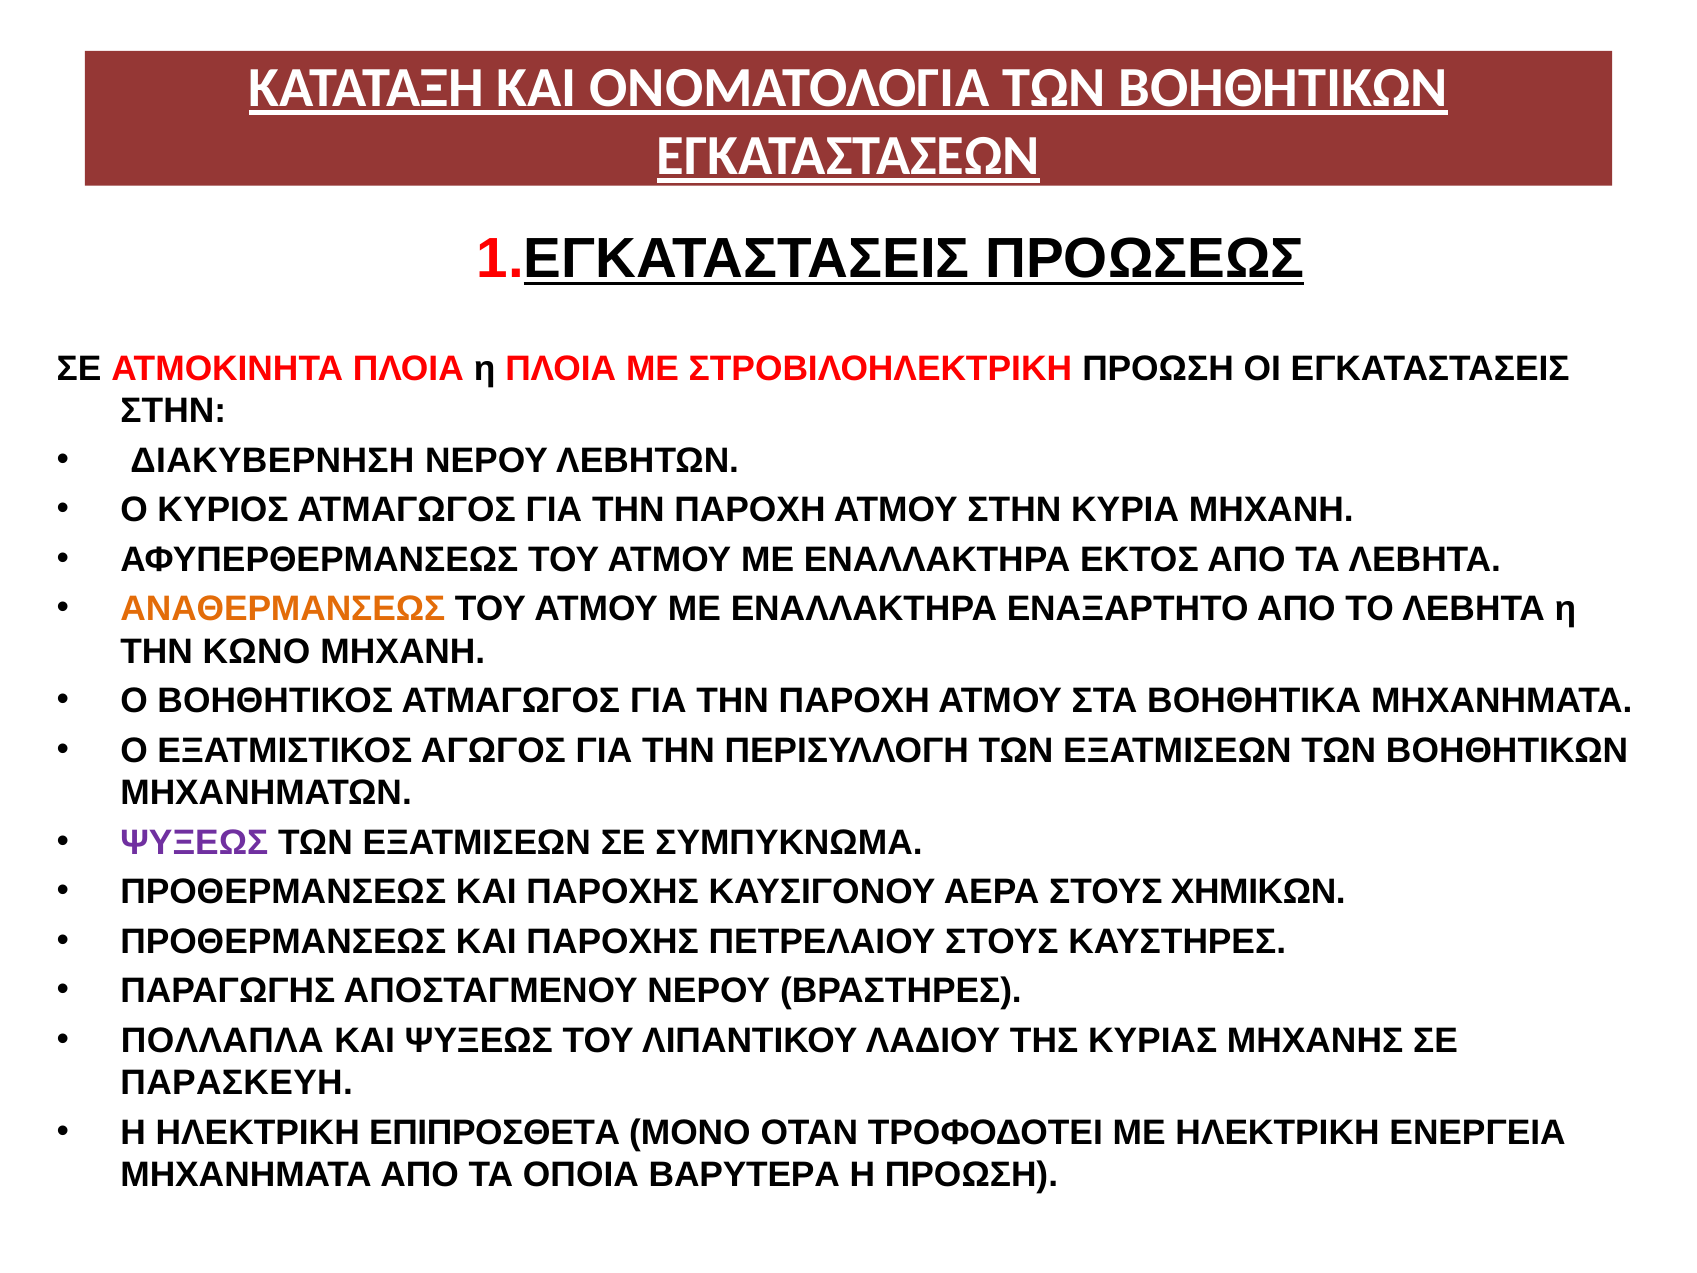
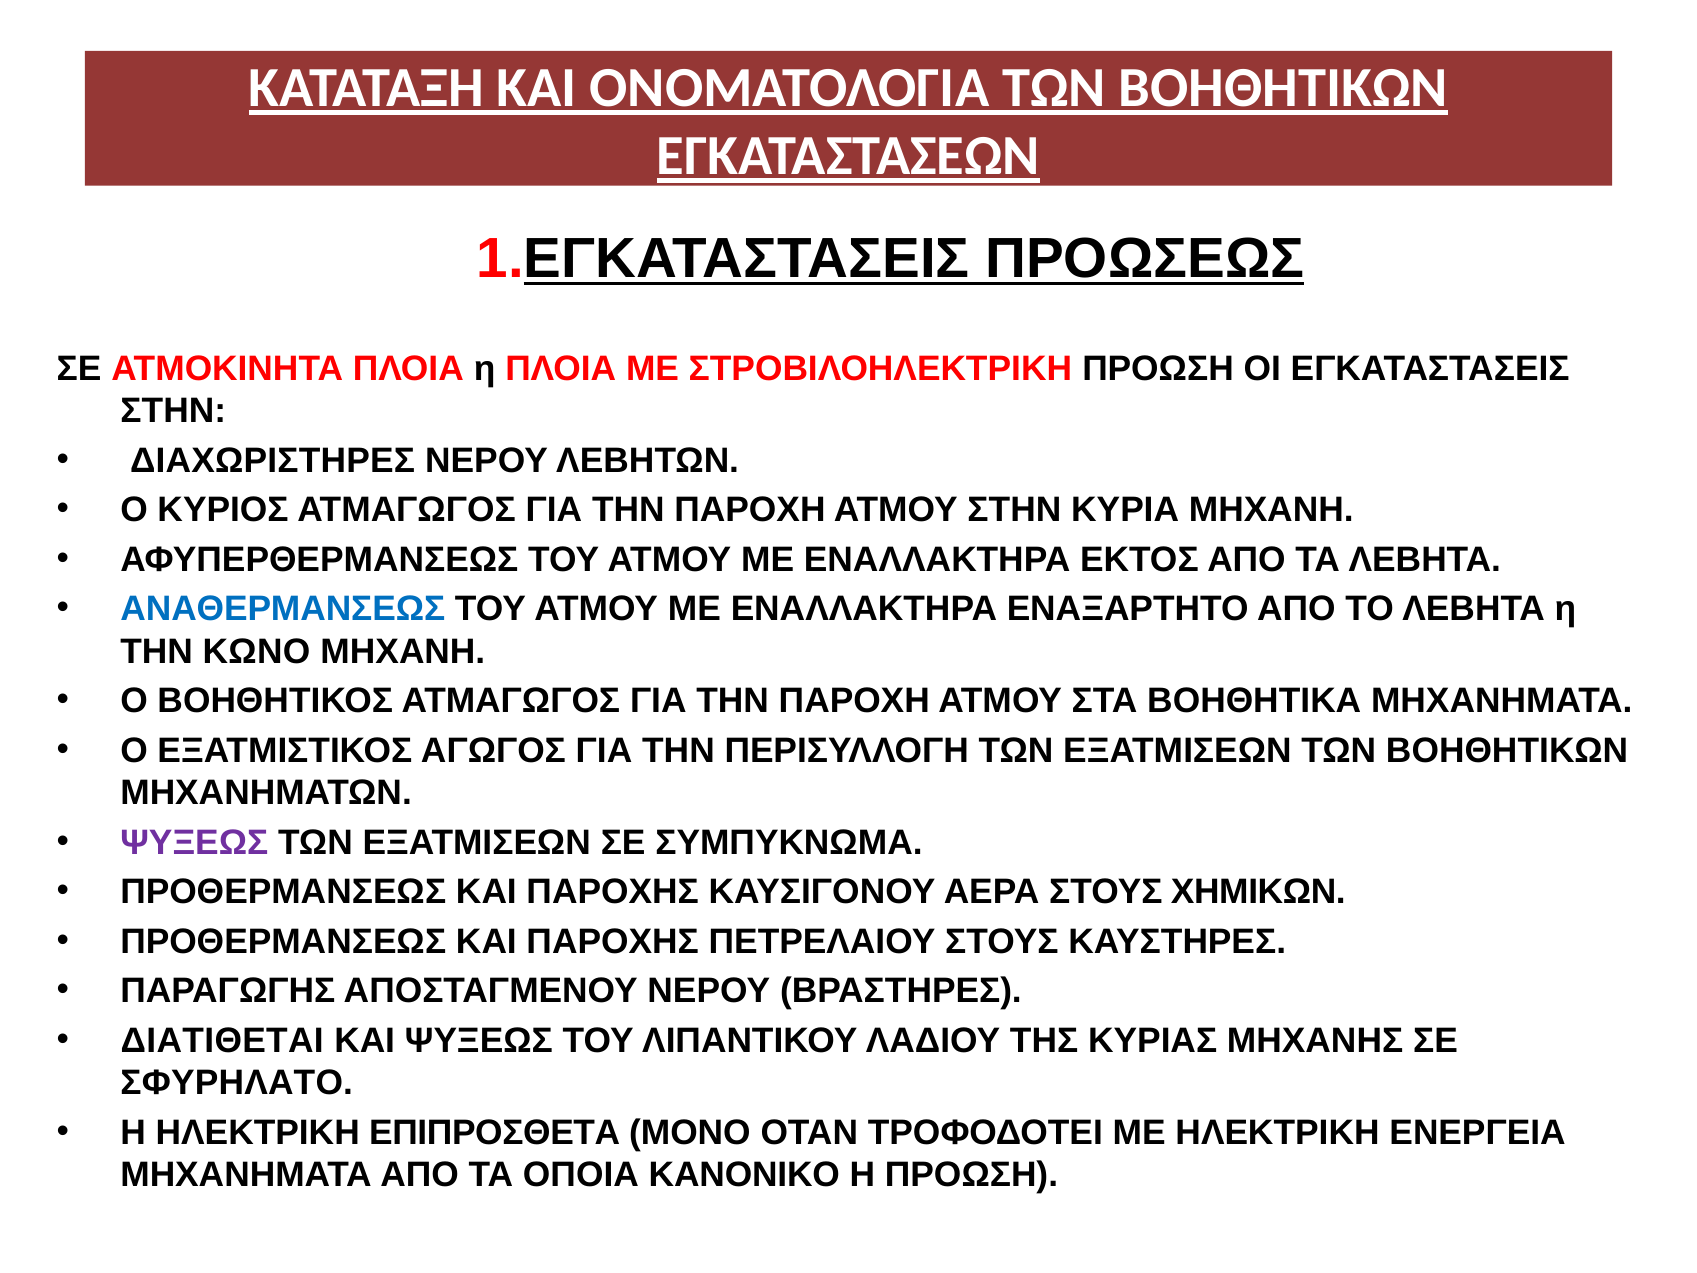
ΔΙΑΚΥΒΕΡΝΗΣΗ: ΔΙΑΚΥΒΕΡΝΗΣΗ -> ΔΙΑΧΩΡΙΣΤΗΡΕΣ (273, 461)
ΑΝΑΘΕΡΜΑΝΣΕΩΣ colour: orange -> blue (283, 609)
ΠΟΛΛΑΠΛΑ: ΠΟΛΛΑΠΛΑ -> ΔΙΑΤΙΘΕΤΑΙ (222, 1041)
ΠΑΡΑΣΚΕΥΗ: ΠΑΡΑΣΚΕΥΗ -> ΣΦΥΡΗΛΑΤΟ (237, 1083)
ΒΑΡΥΤΕΡΑ: ΒΑΡΥΤΕΡΑ -> ΚΑΝΟΝΙΚΟ (744, 1175)
